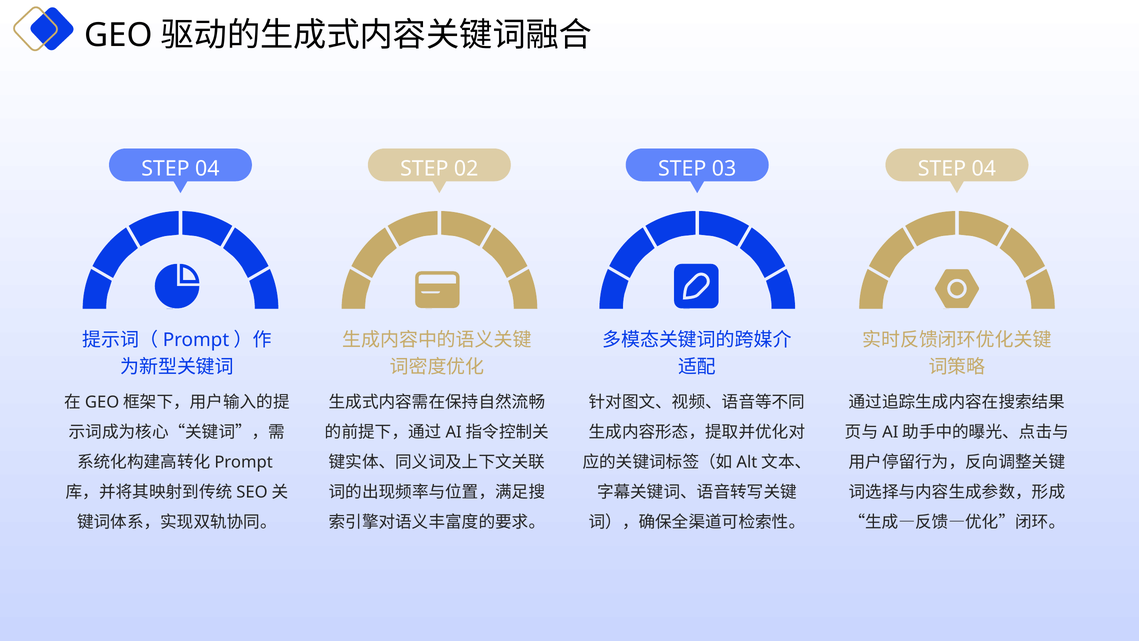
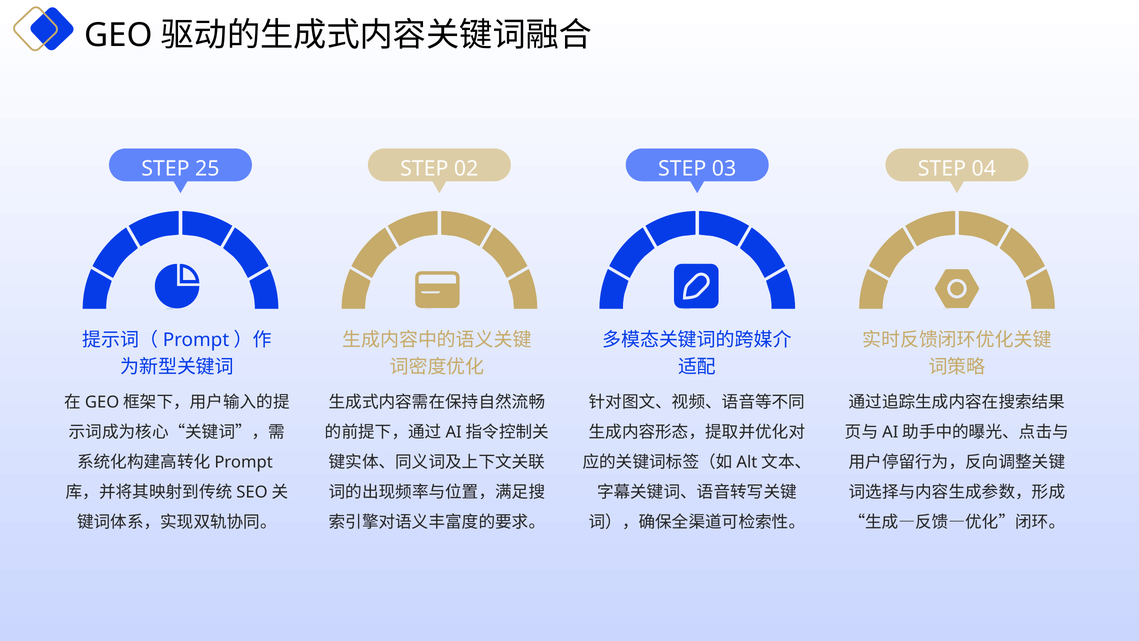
04: 04 -> 25 (207, 168)
